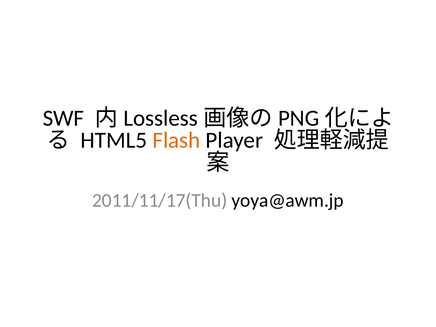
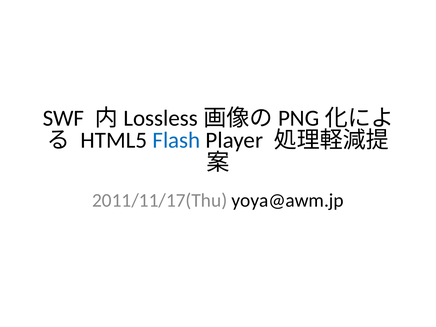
Flash colour: orange -> blue (176, 140)
